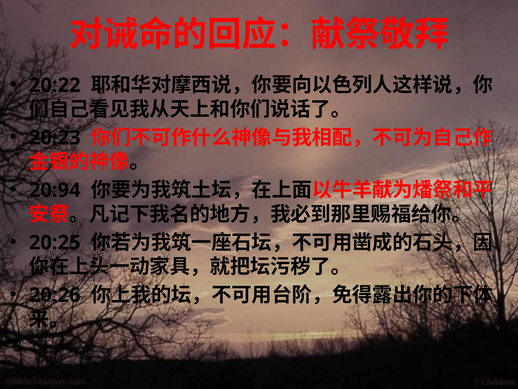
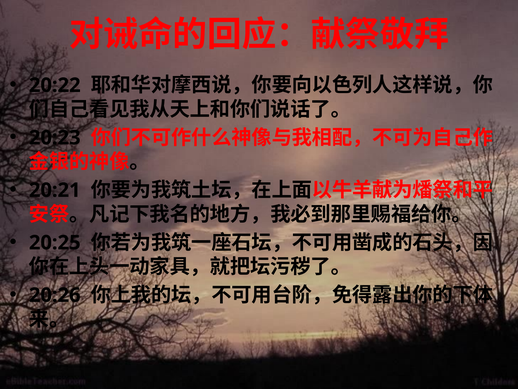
20:94: 20:94 -> 20:21 (55, 190)
